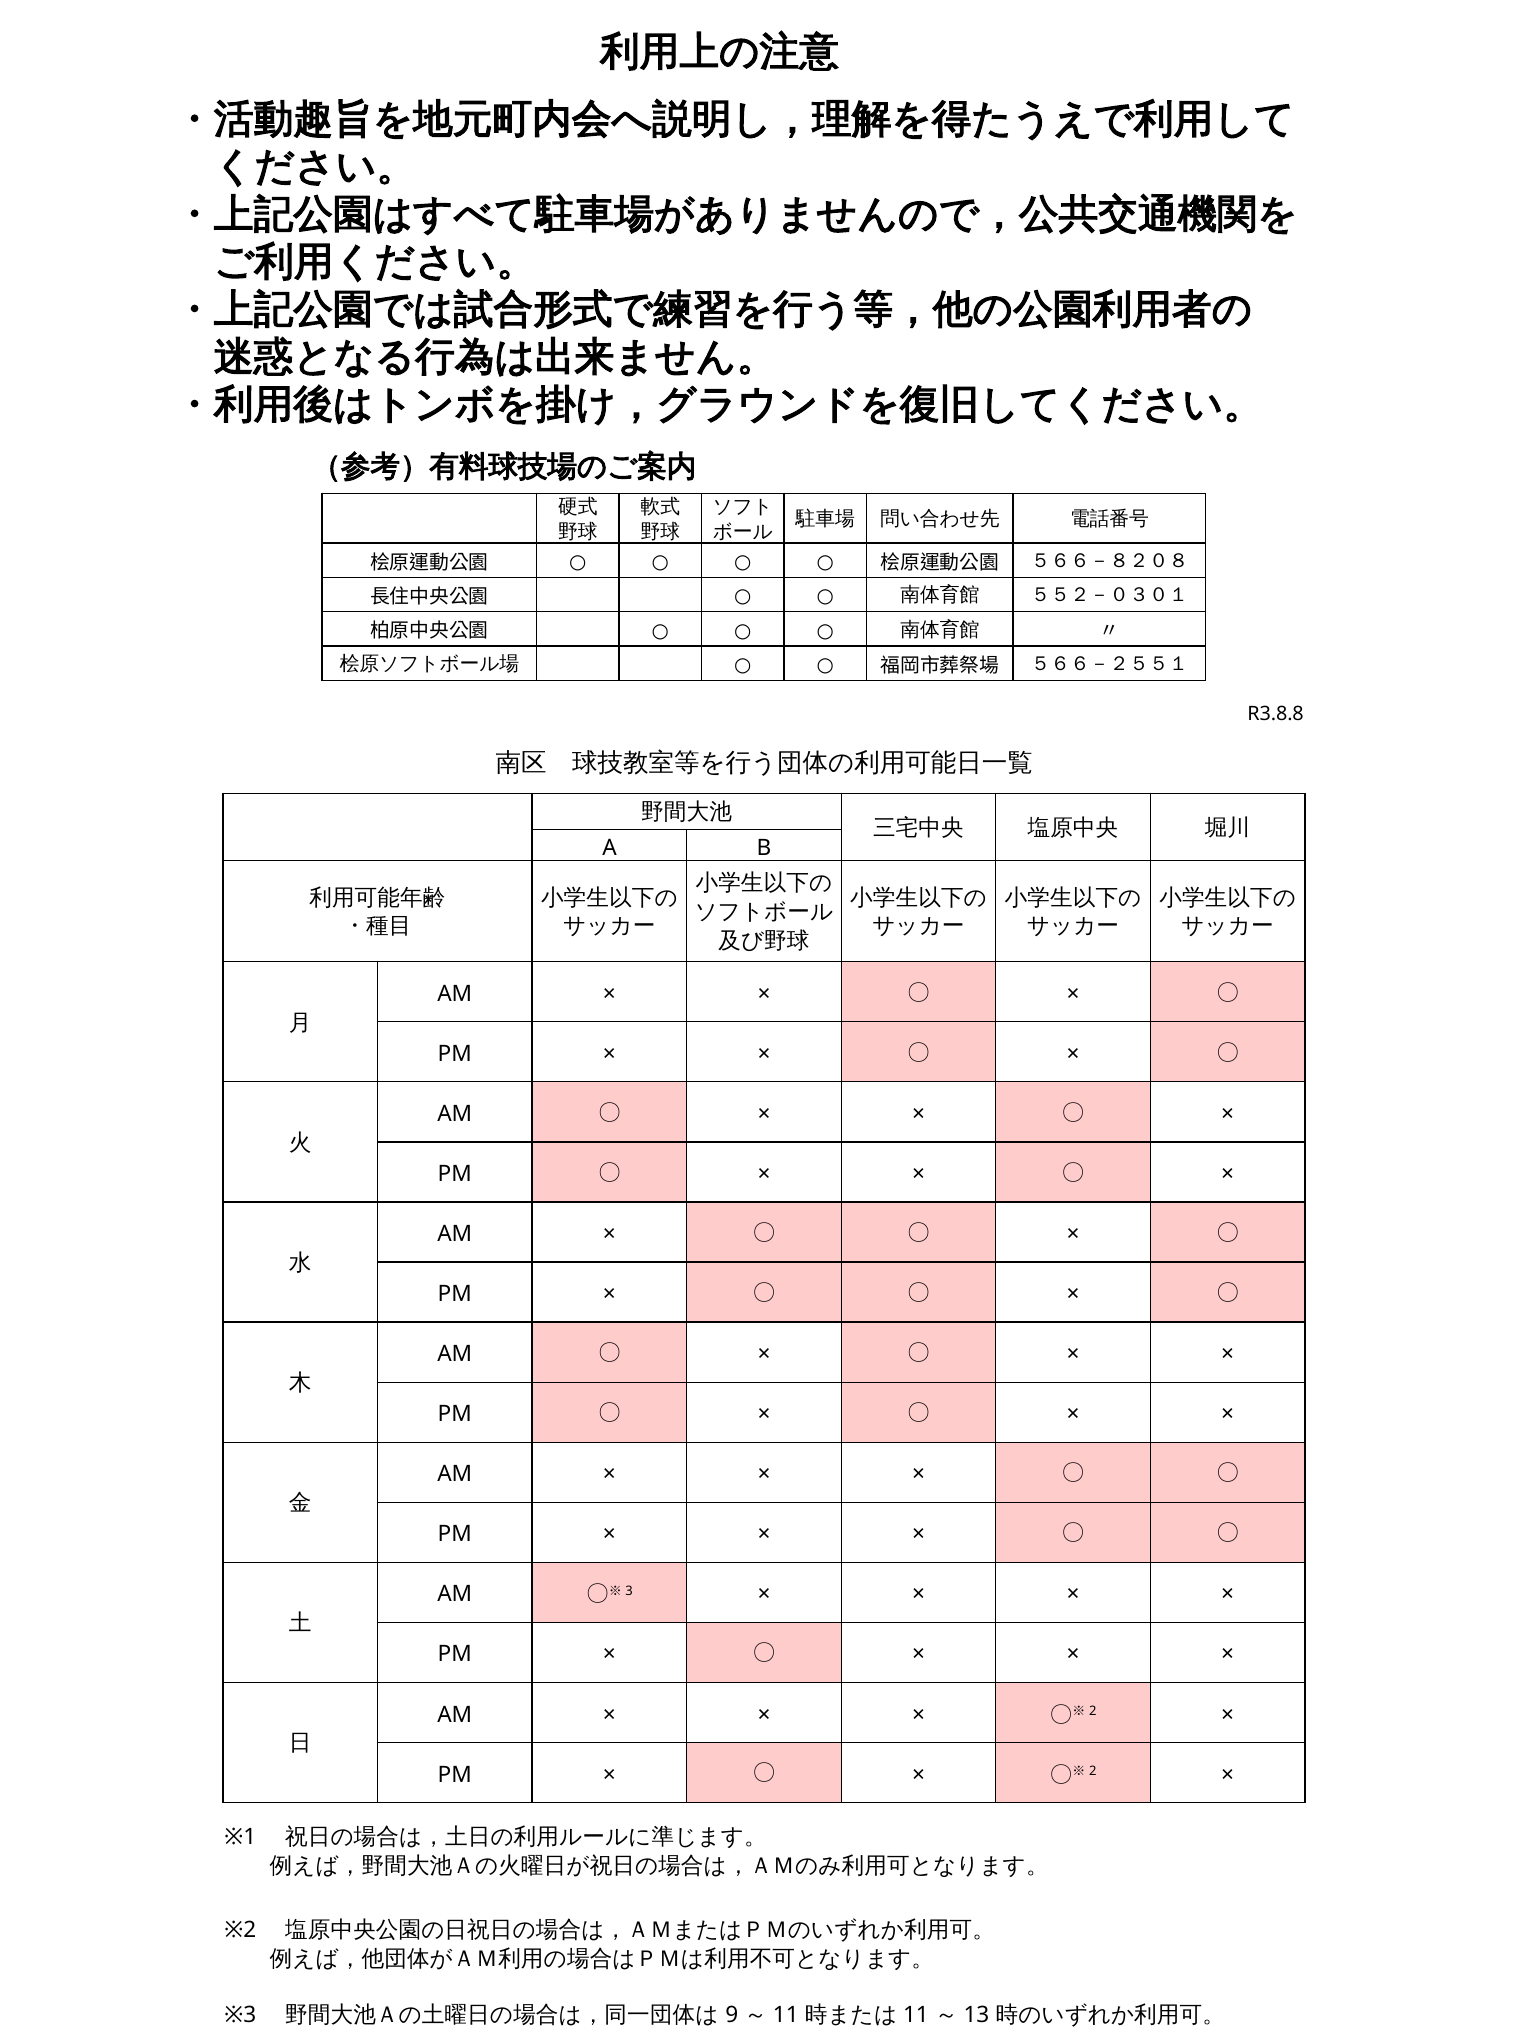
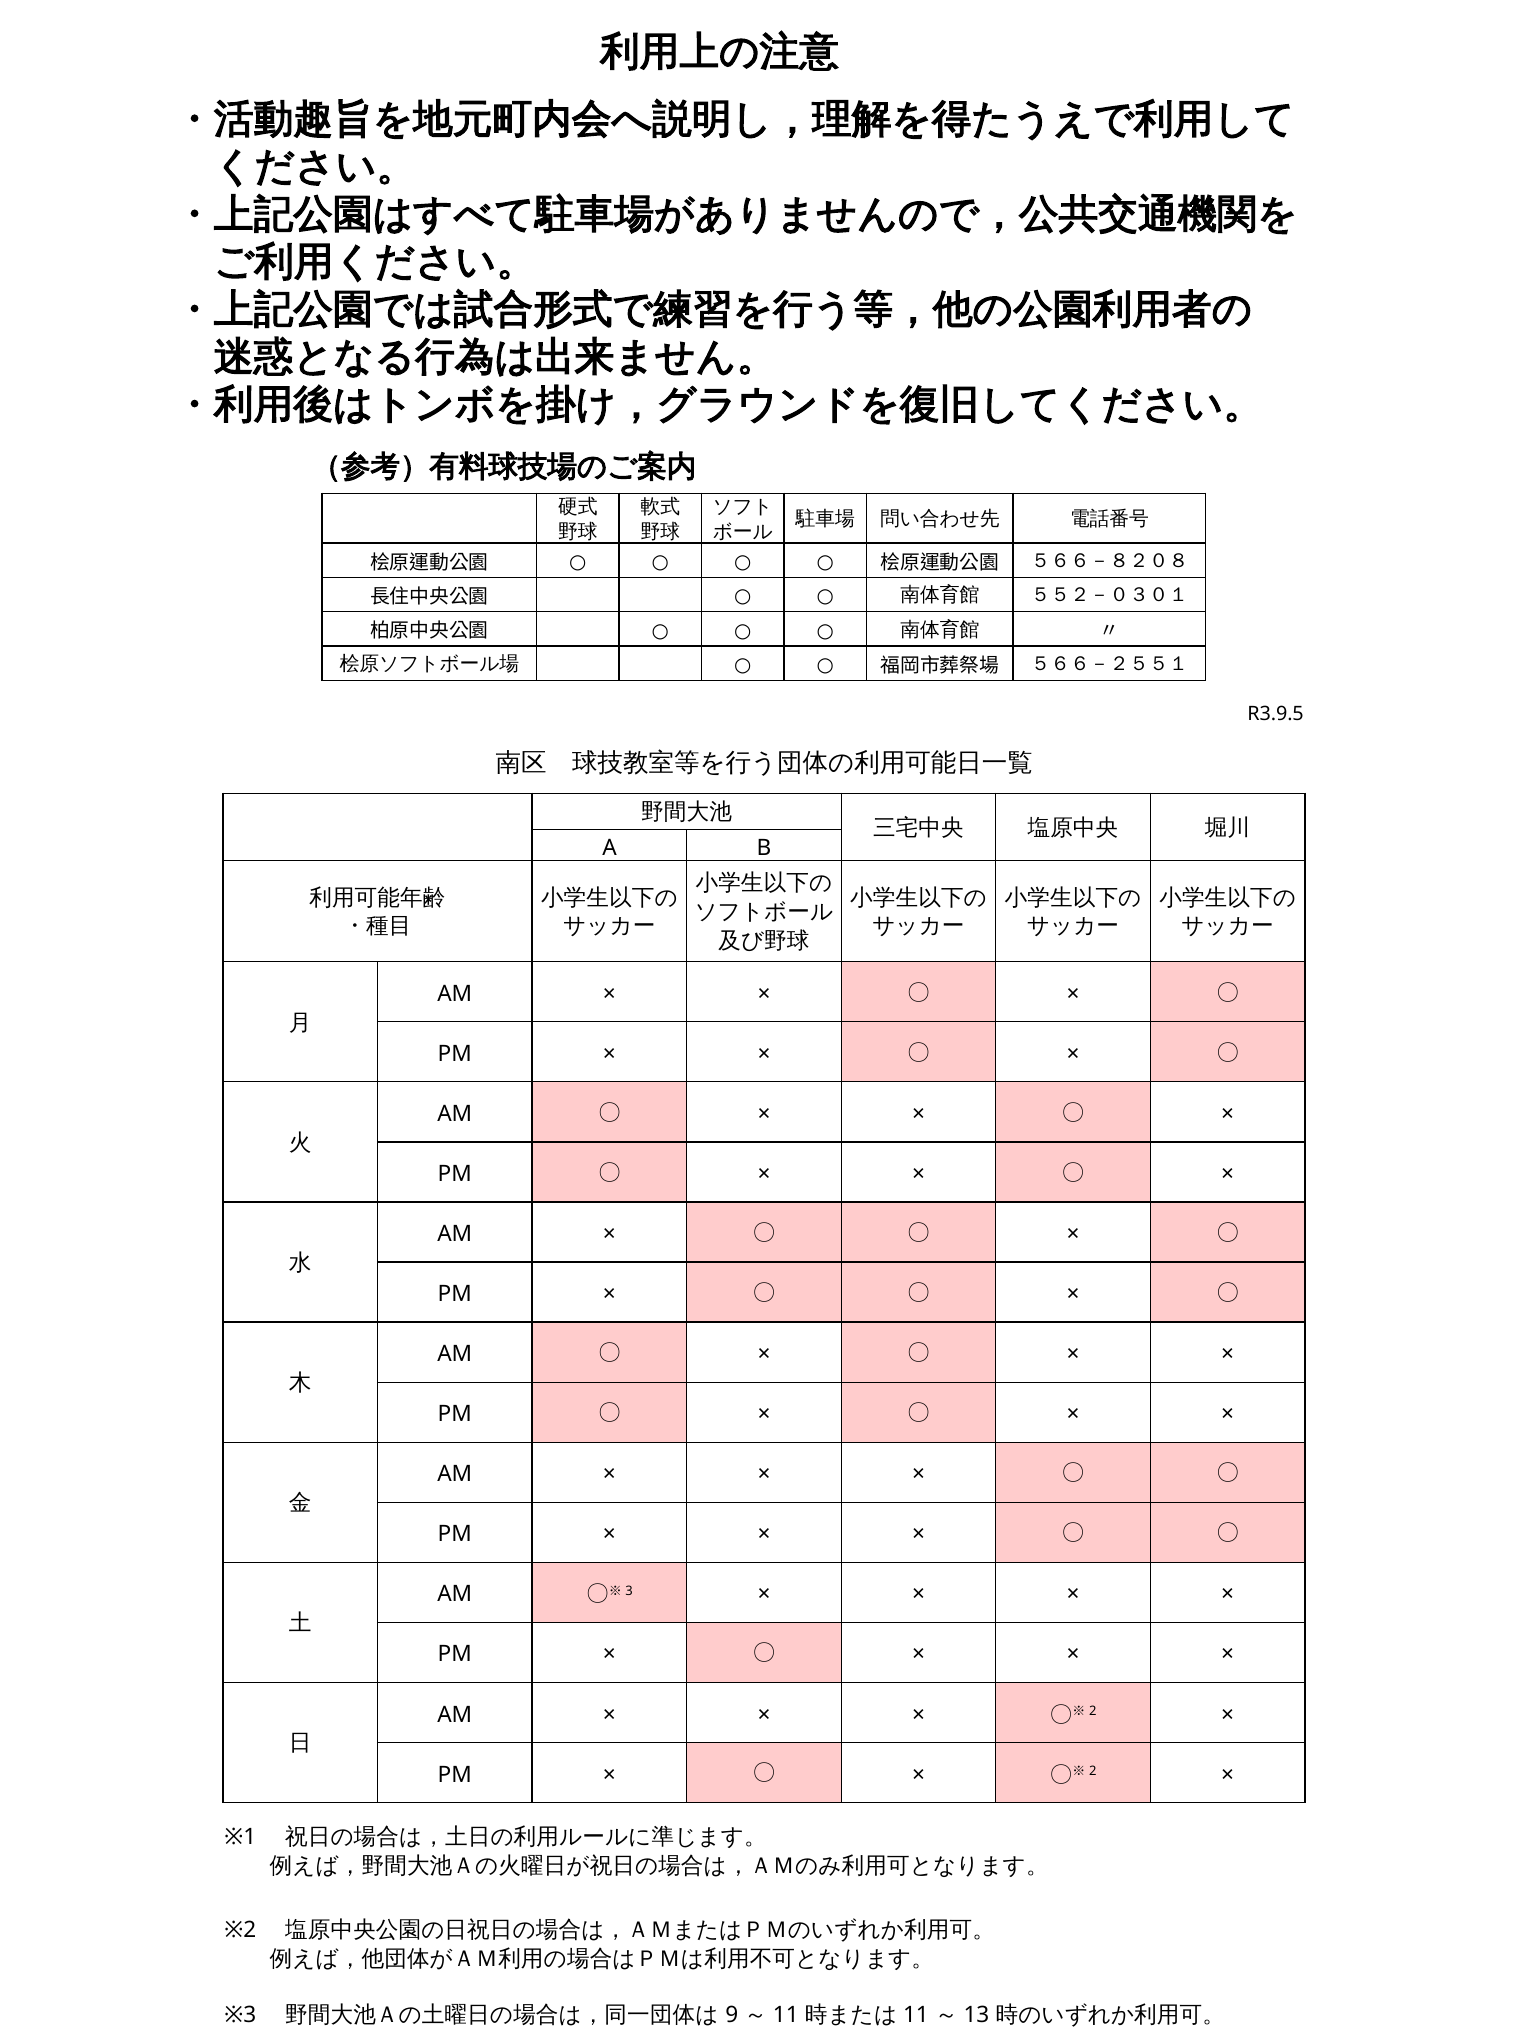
R3.8.8: R3.8.8 -> R3.9.5 (1276, 714)
